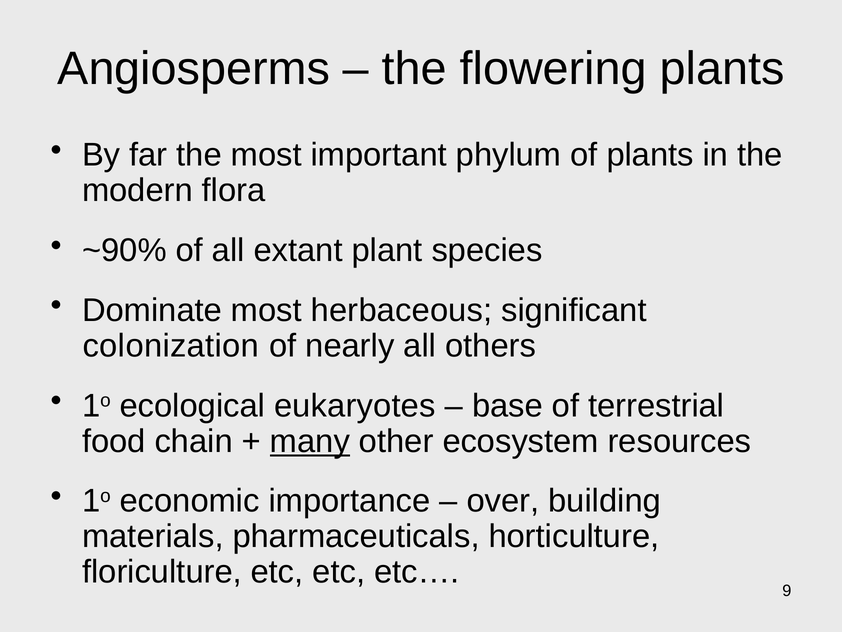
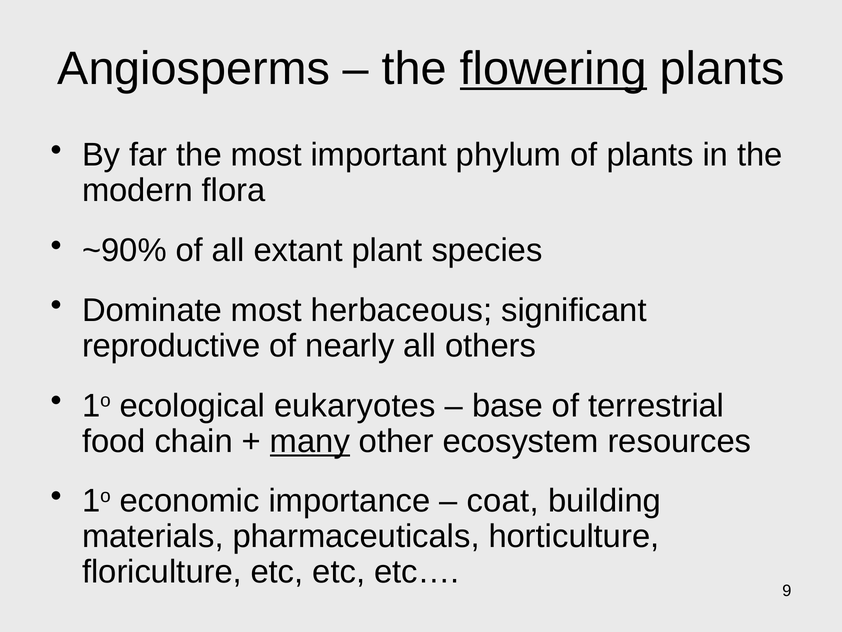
flowering underline: none -> present (553, 69)
colonization: colonization -> reproductive (171, 346)
over: over -> coat (503, 501)
